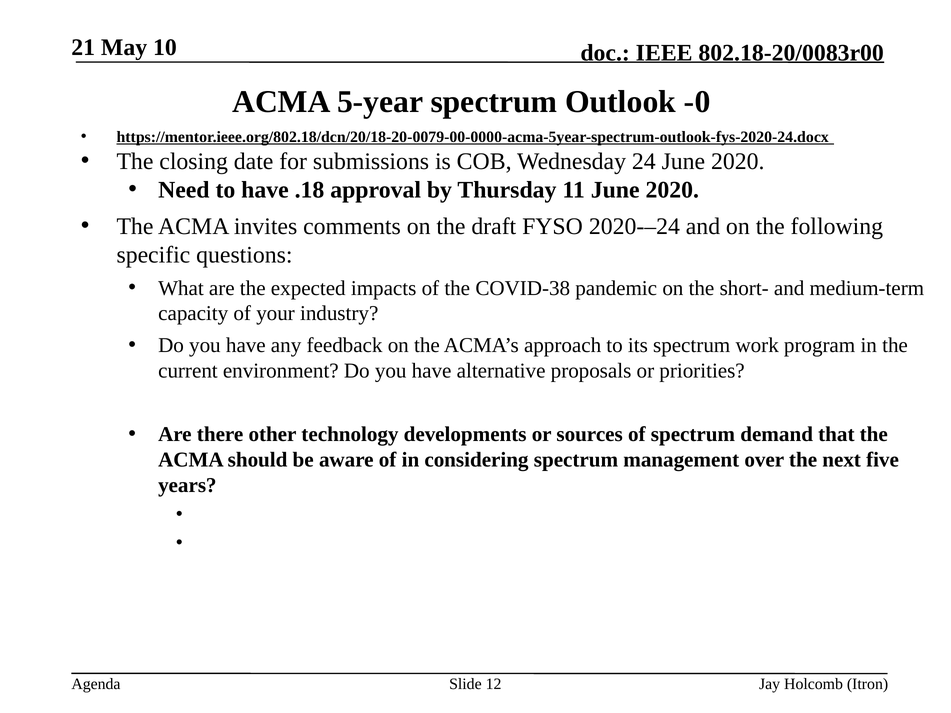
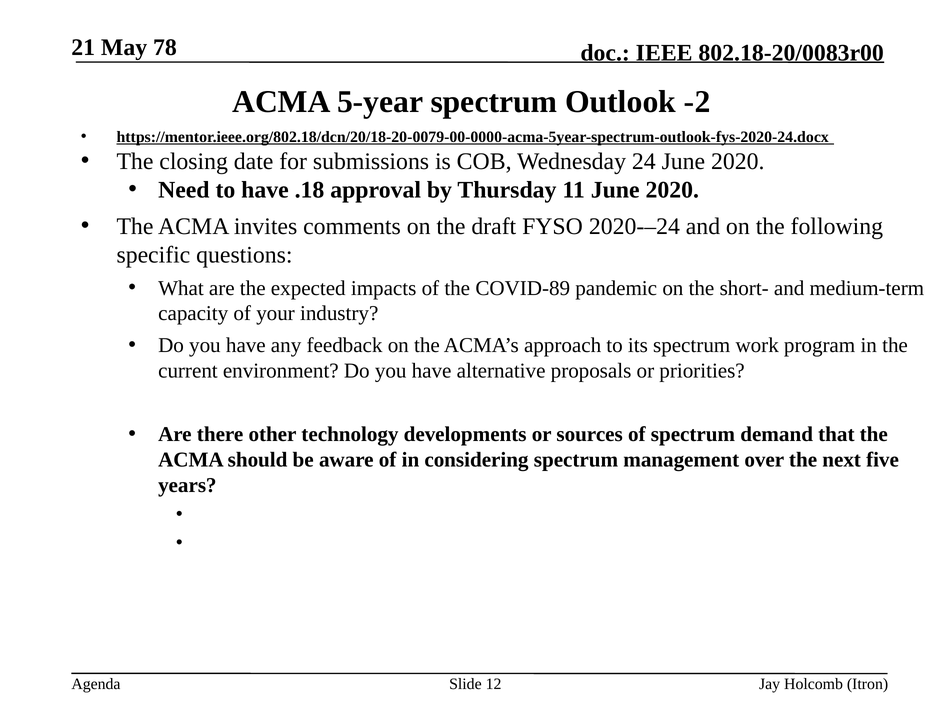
10: 10 -> 78 (165, 47)
-0: -0 -> -2 (697, 102)
COVID-38: COVID-38 -> COVID-89 (523, 288)
